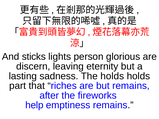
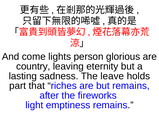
sticks: sticks -> come (34, 57)
discern: discern -> country (33, 67)
The holds: holds -> leave (112, 76)
help: help -> light (34, 105)
